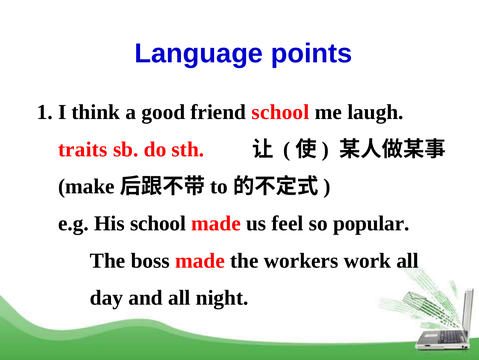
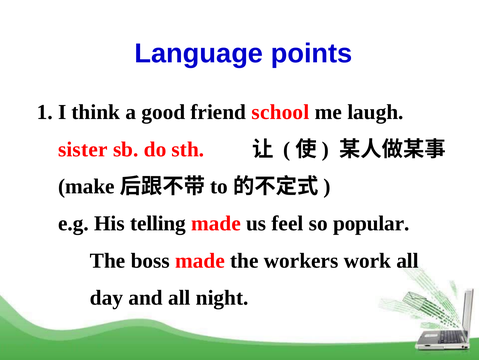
traits: traits -> sister (83, 149)
His school: school -> telling (158, 223)
